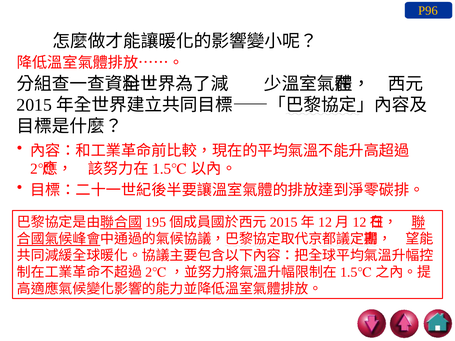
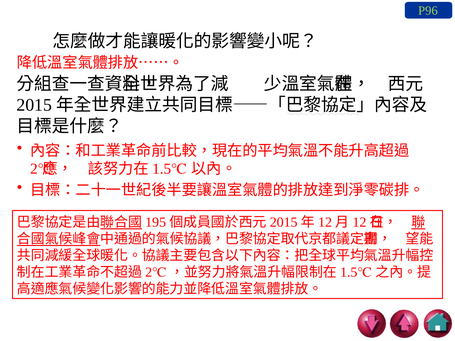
P96 colour: yellow -> light green (428, 11)
